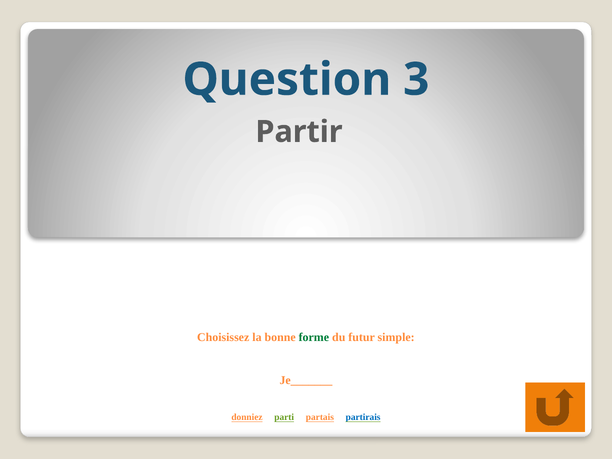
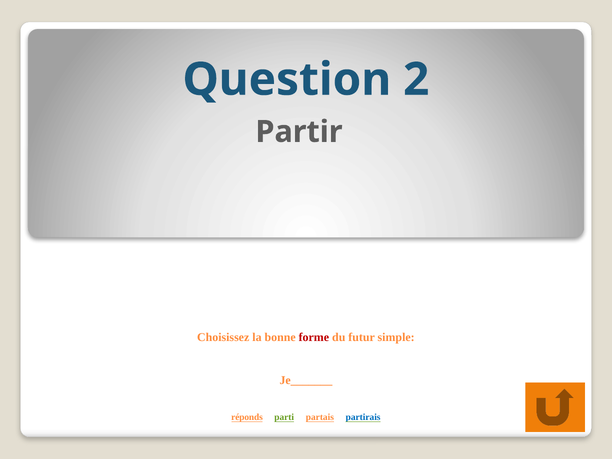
3: 3 -> 2 (416, 80)
forme colour: green -> red (314, 337)
donniez: donniez -> réponds (247, 417)
